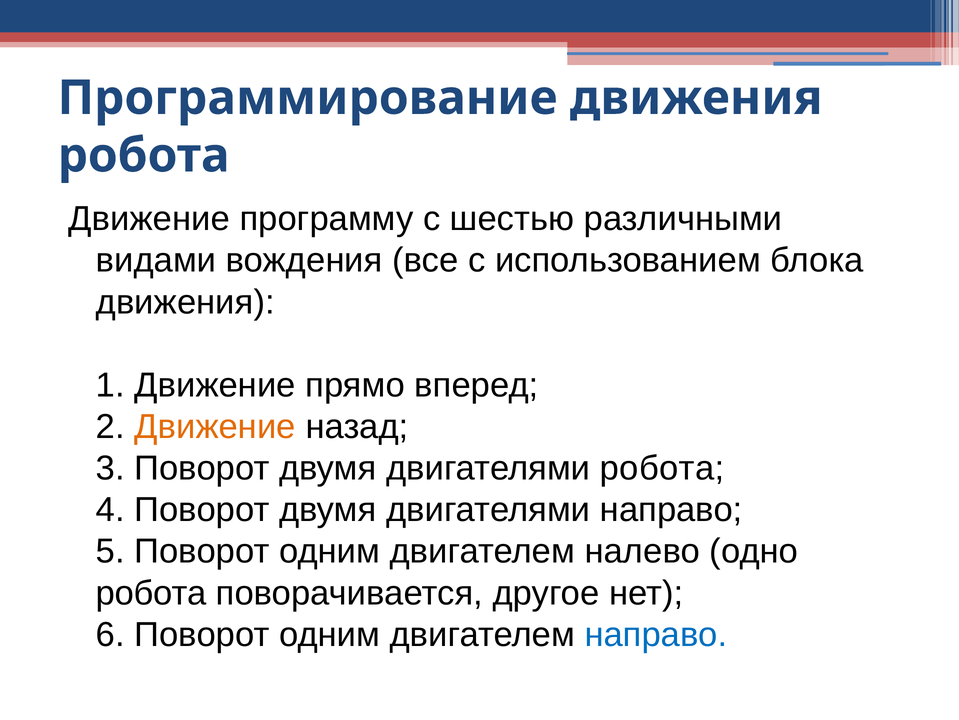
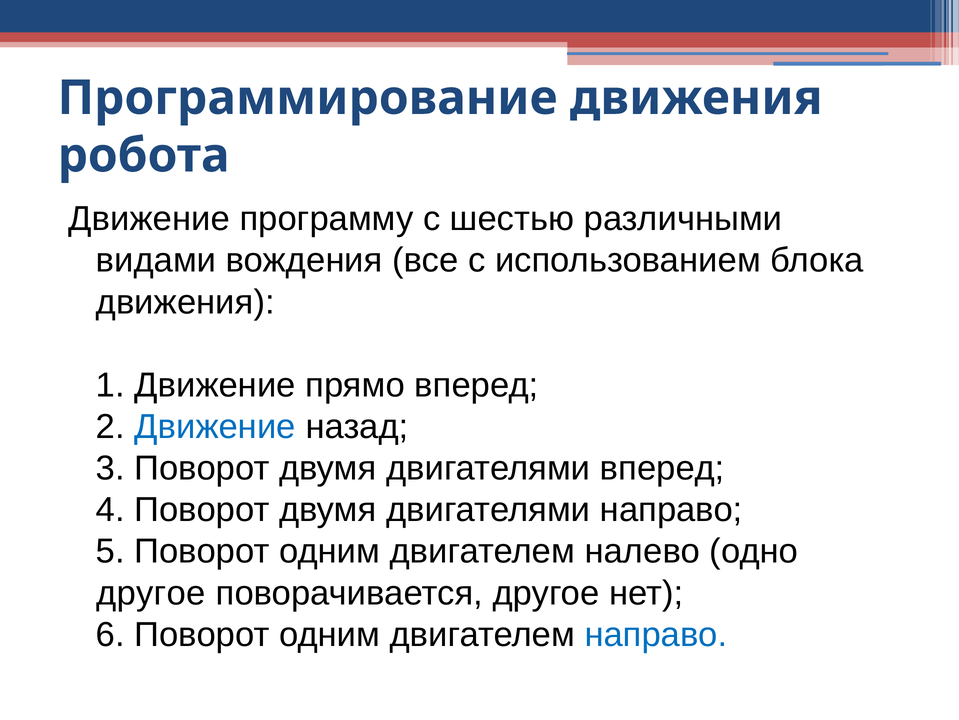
Движение colour: orange -> blue (215, 426)
двигателями робота: робота -> вперед (662, 468)
робота: робота -> другое (151, 592)
